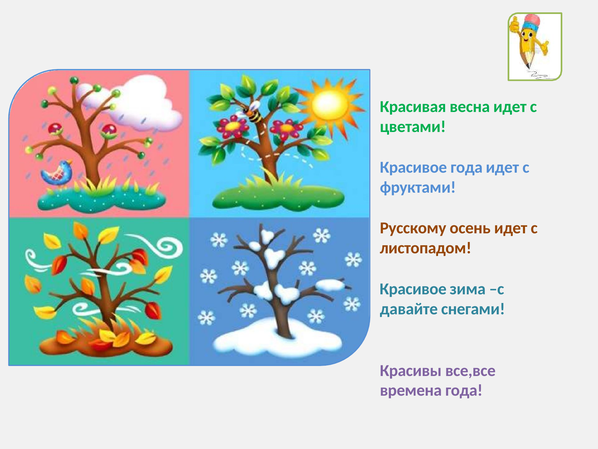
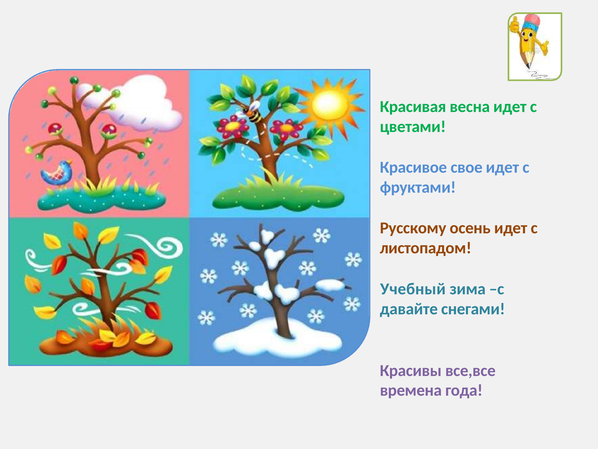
Красивое года: года -> свое (467, 167)
Красивое: Красивое -> Учебный (413, 289)
